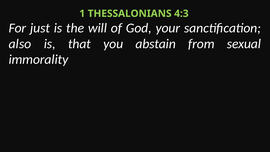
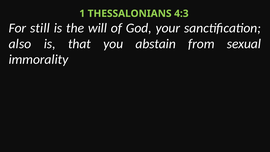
just: just -> still (40, 28)
